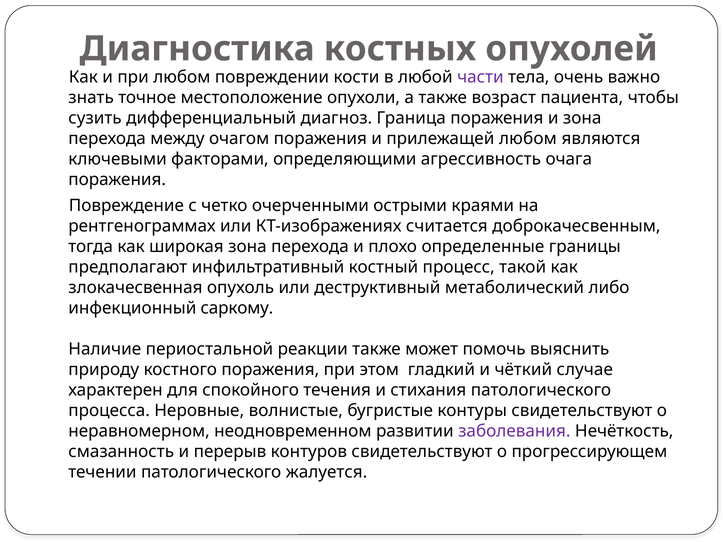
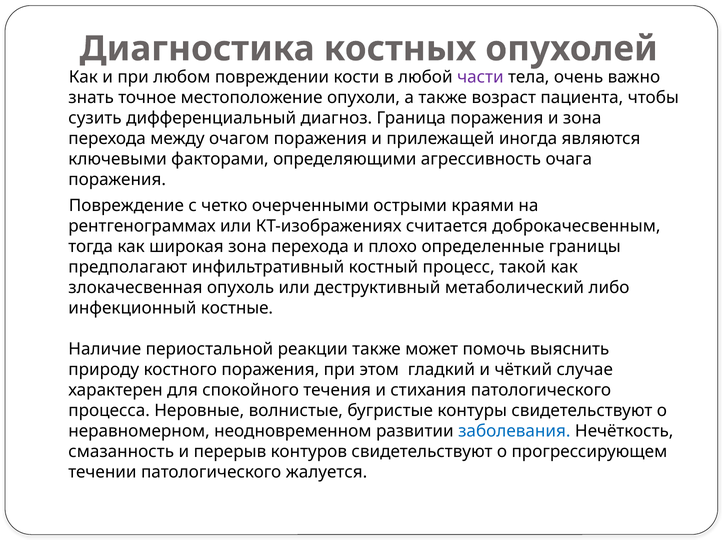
прилежащей любом: любом -> иногда (528, 139)
саркому: саркому -> костные (237, 308)
заболевания colour: purple -> blue (514, 431)
